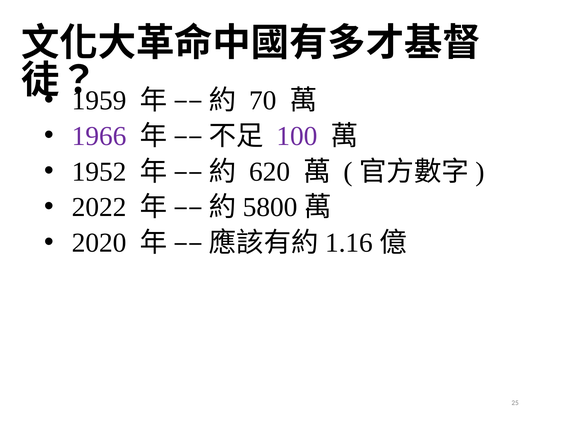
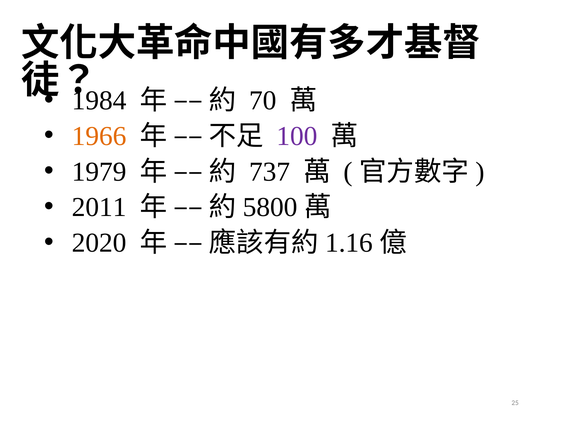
1959: 1959 -> 1984 (99, 101)
1966 colour: purple -> orange (99, 136)
1952: 1952 -> 1979 (99, 172)
620: 620 -> 737 (270, 172)
2022: 2022 -> 2011 (99, 207)
